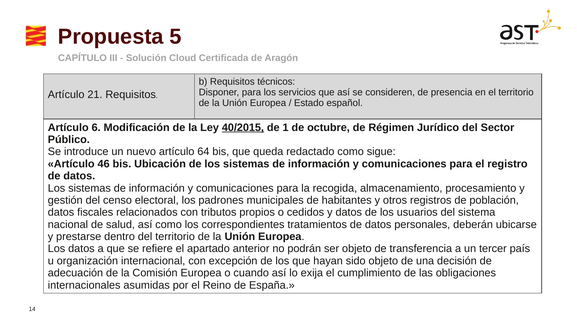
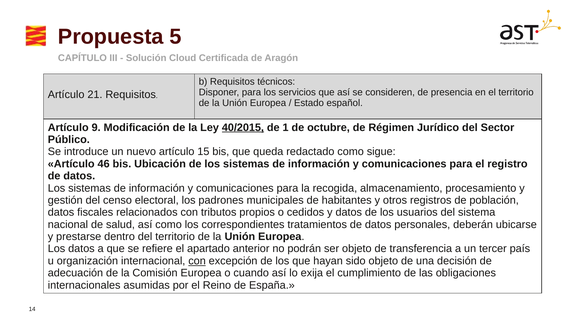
6: 6 -> 9 (96, 127)
64: 64 -> 15 (203, 152)
con underline: none -> present (197, 261)
